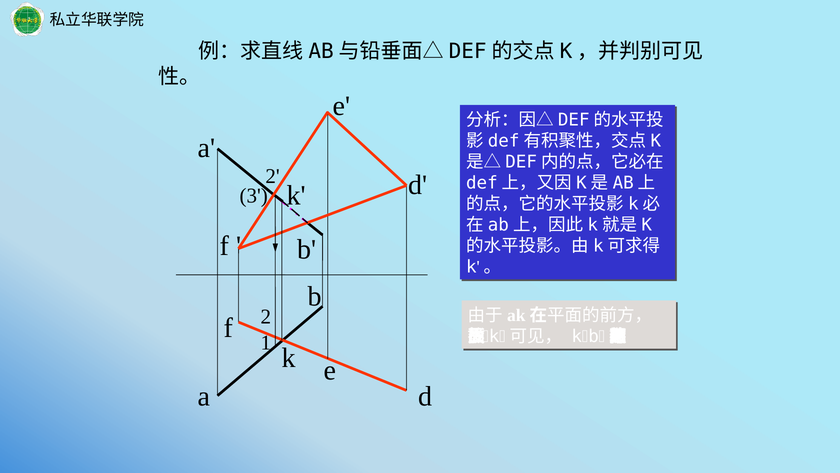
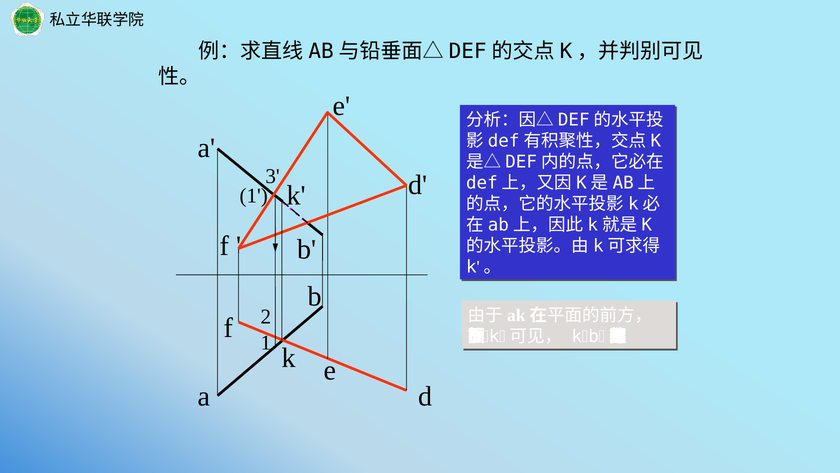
2: 2 -> 3 (273, 176)
3: 3 -> 1 (254, 196)
